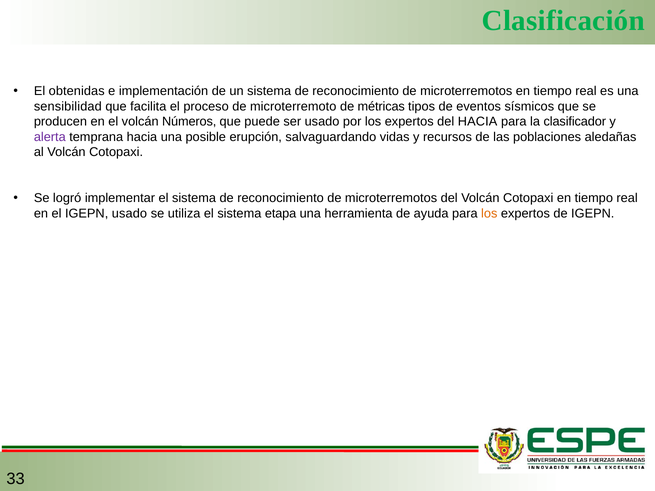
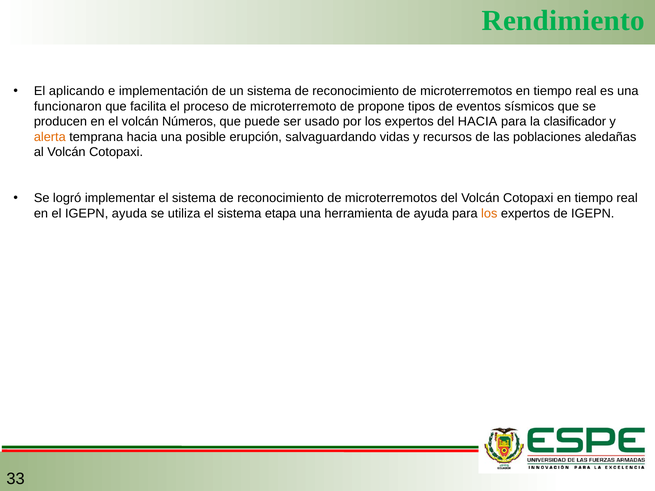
Clasificación: Clasificación -> Rendimiento (563, 21)
obtenidas: obtenidas -> aplicando (77, 91)
sensibilidad: sensibilidad -> funcionaron (68, 106)
métricas: métricas -> propone (381, 106)
alerta colour: purple -> orange (50, 137)
IGEPN usado: usado -> ayuda (129, 214)
